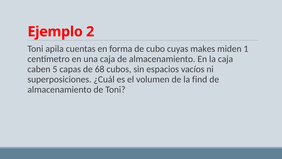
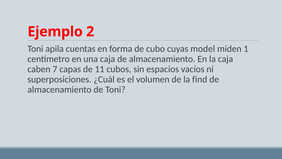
makes: makes -> model (203, 49)
5: 5 -> 7 (55, 69)
68: 68 -> 11 (100, 69)
